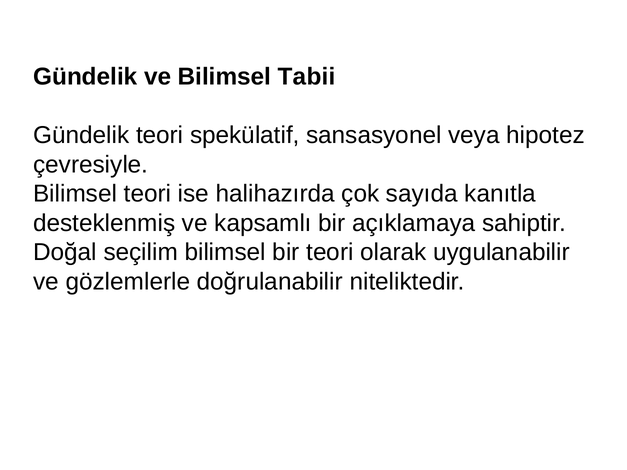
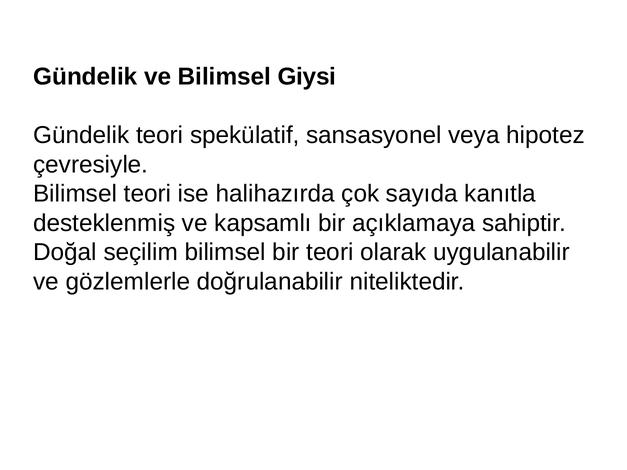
Tabii: Tabii -> Giysi (307, 77)
